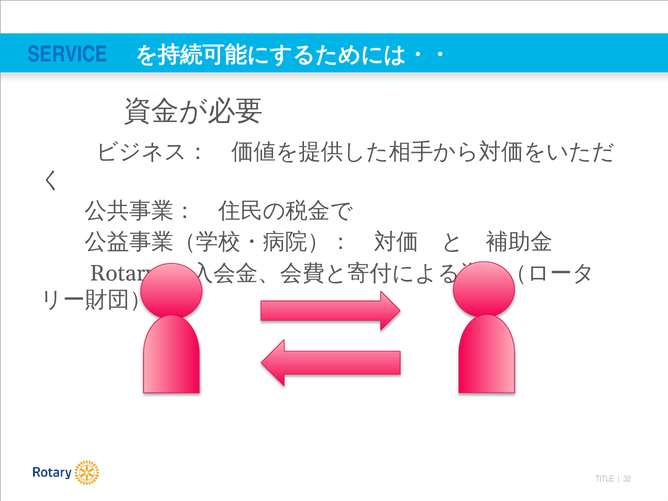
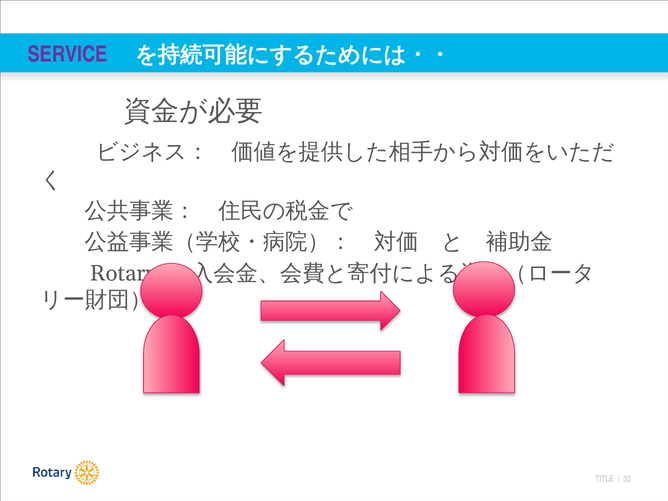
SERVICE colour: blue -> purple (68, 54)
